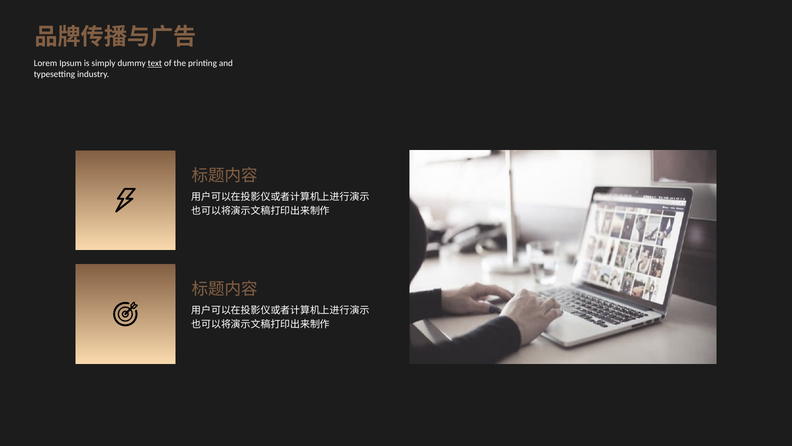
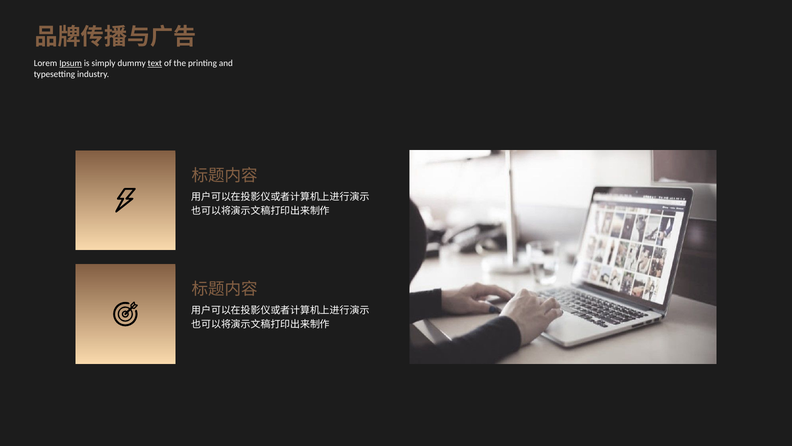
Ipsum underline: none -> present (71, 63)
